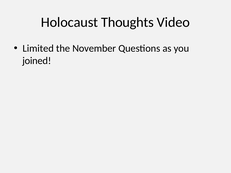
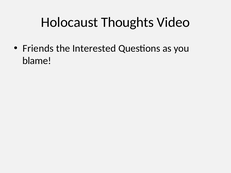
Limited: Limited -> Friends (38, 48)
November: November -> Interested (94, 48)
joined: joined -> blame (37, 61)
